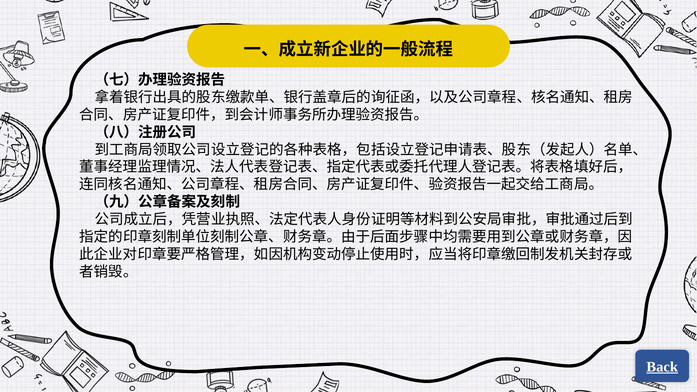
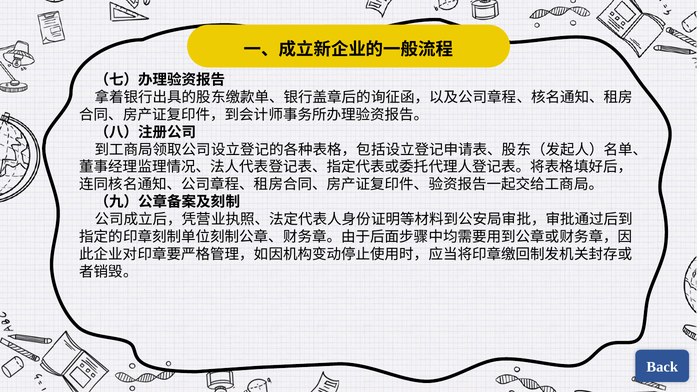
Back underline: present -> none (662, 367)
